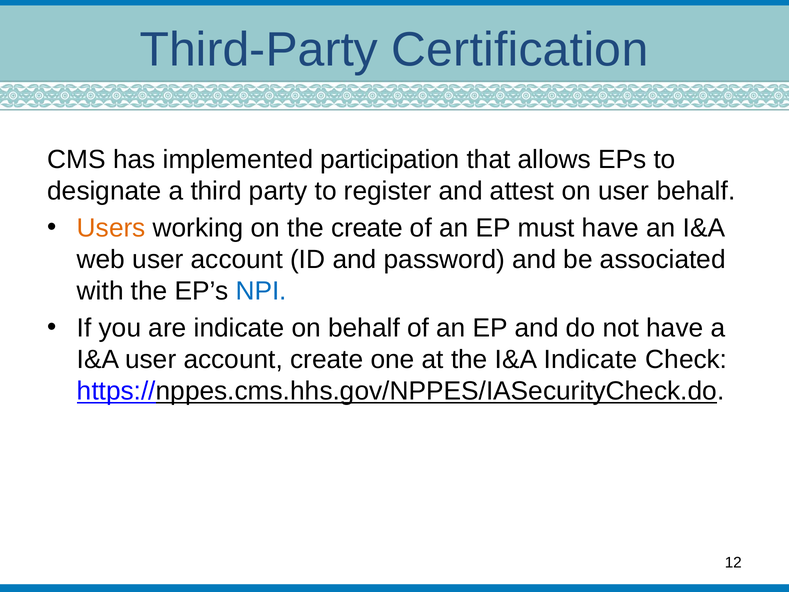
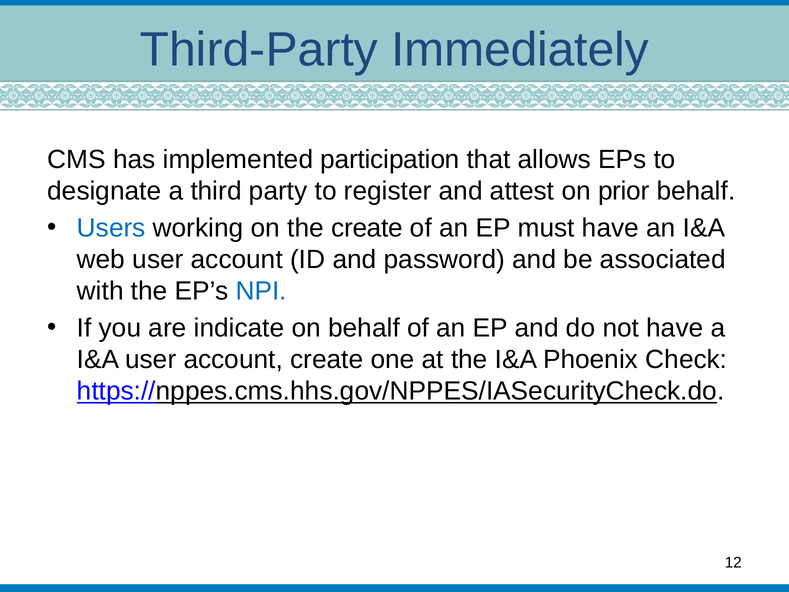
Certification: Certification -> Immediately (520, 50)
on user: user -> prior (624, 191)
Users colour: orange -> blue (111, 228)
I&A Indicate: Indicate -> Phoenix (591, 360)
